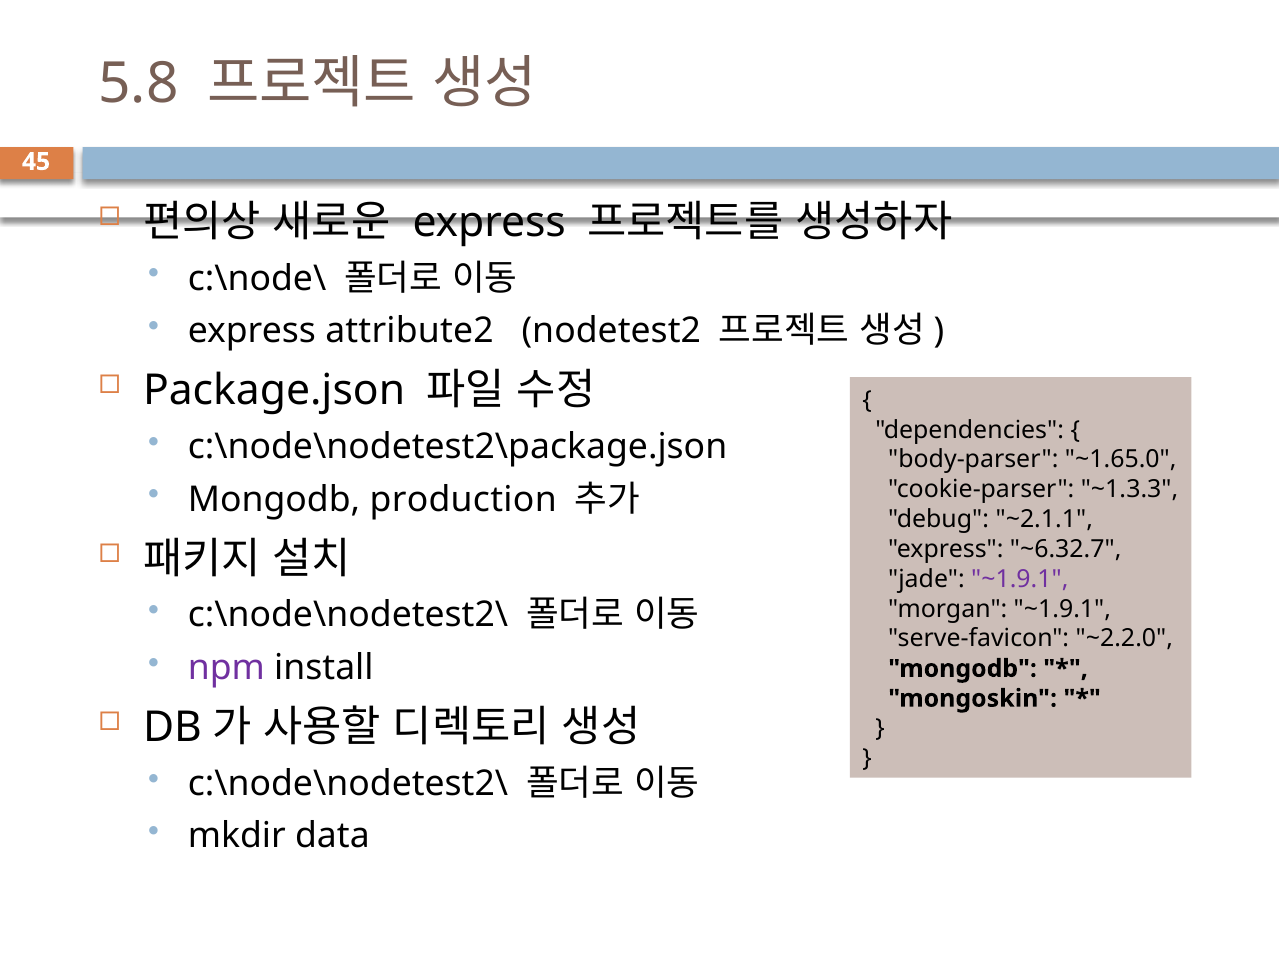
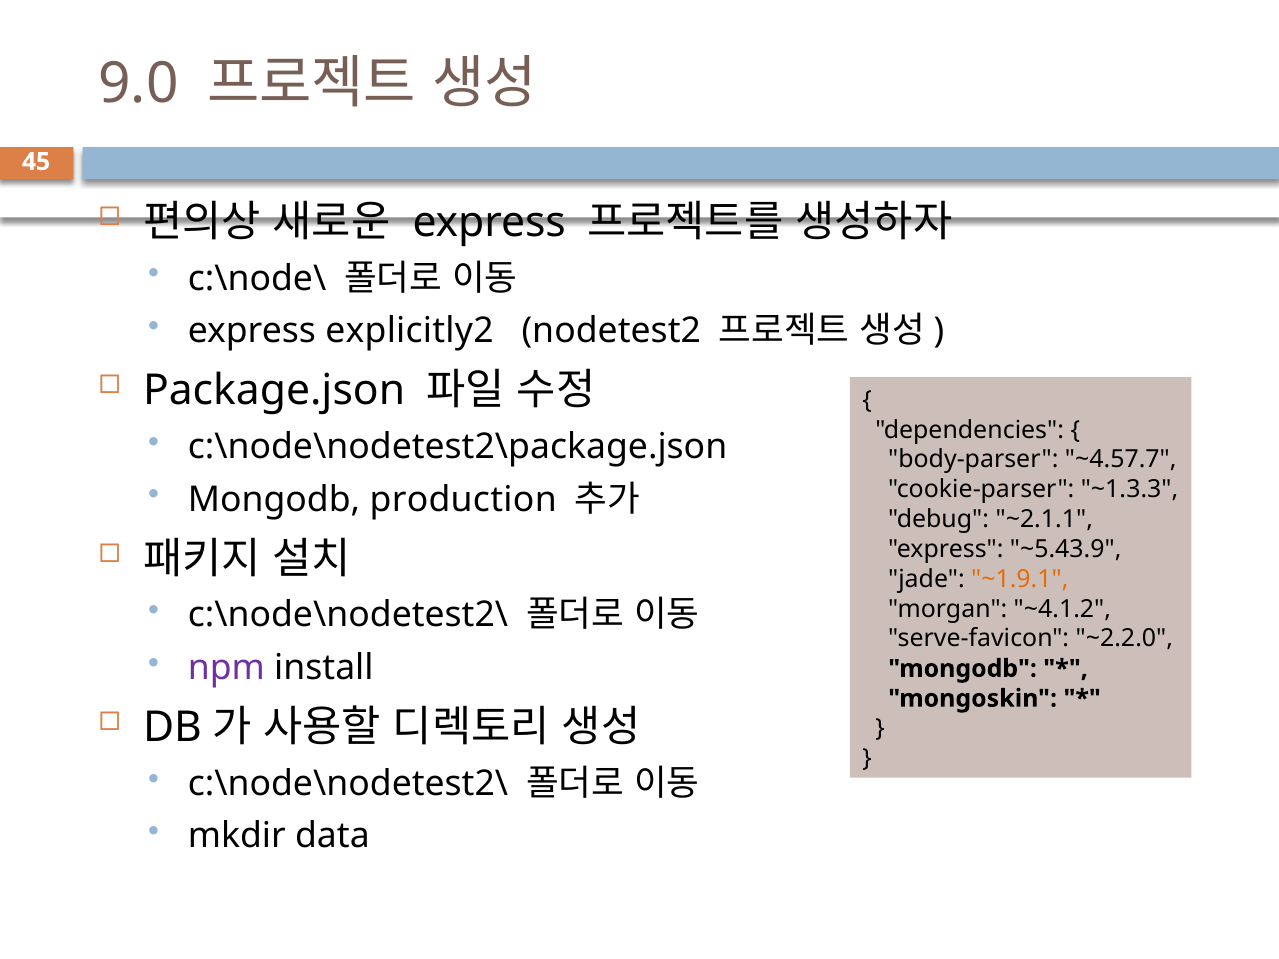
5.8: 5.8 -> 9.0 (138, 83)
attribute2: attribute2 -> explicitly2 (409, 331)
~1.65.0: ~1.65.0 -> ~4.57.7 (1121, 460)
~6.32.7: ~6.32.7 -> ~5.43.9 (1066, 549)
~1.9.1 colour: purple -> orange (1020, 579)
morgan ~1.9.1: ~1.9.1 -> ~4.1.2 (1062, 609)
